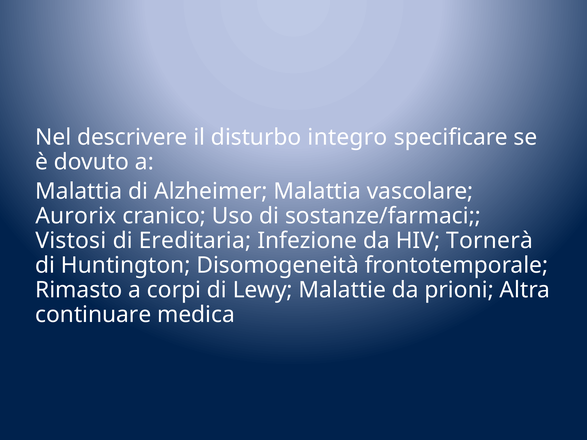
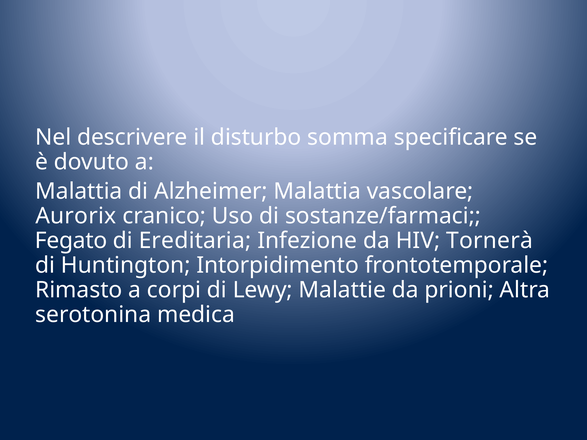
integro: integro -> somma (348, 137)
Vistosi: Vistosi -> Fegato (71, 241)
Disomogeneità: Disomogeneità -> Intorpidimento (278, 265)
continuare: continuare -> serotonina (93, 315)
